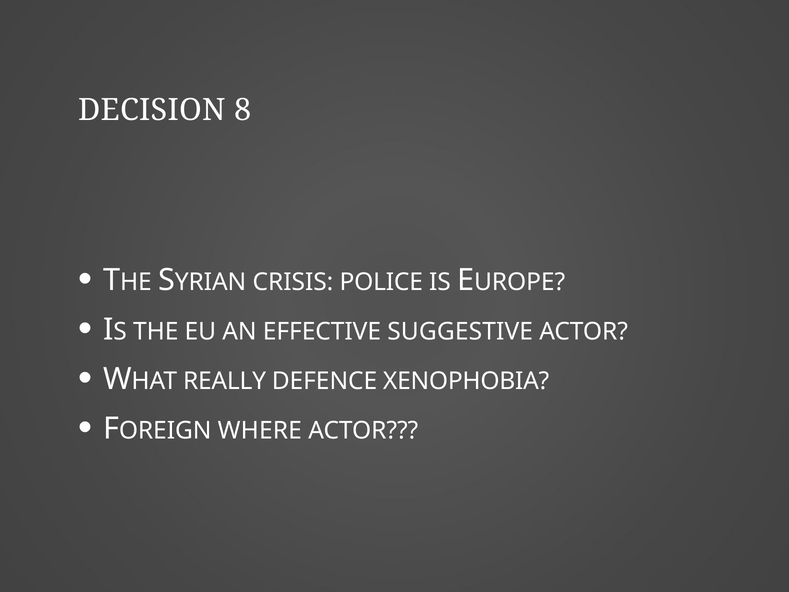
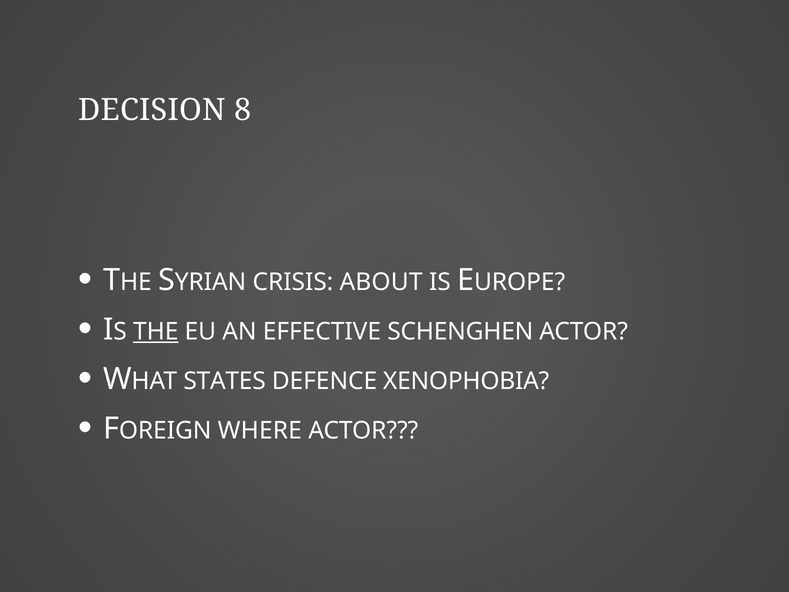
POLICE: POLICE -> ABOUT (381, 282)
THE underline: none -> present (156, 332)
SUGGESTIVE: SUGGESTIVE -> SCHENGHEN (460, 332)
REALLY: REALLY -> STATES (225, 381)
